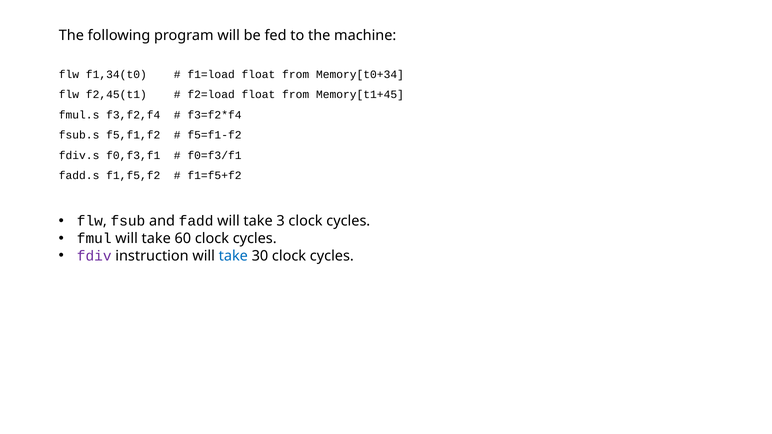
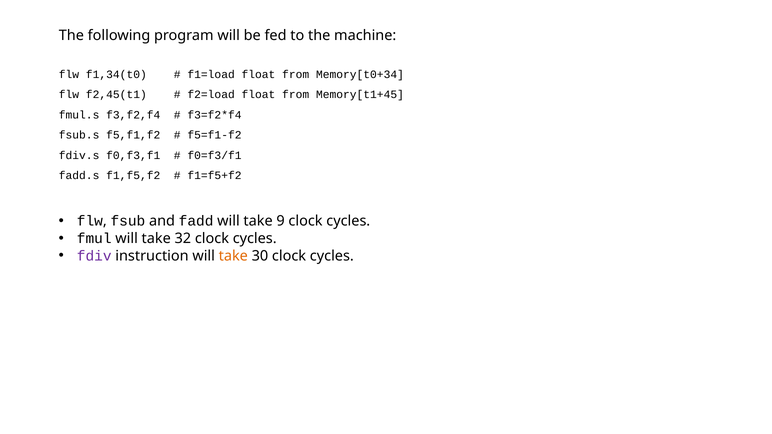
3: 3 -> 9 (281, 221)
60: 60 -> 32 (183, 239)
take colour: blue -> orange (233, 256)
